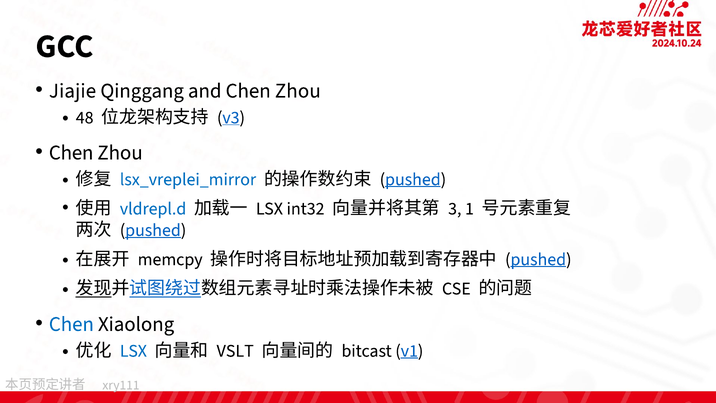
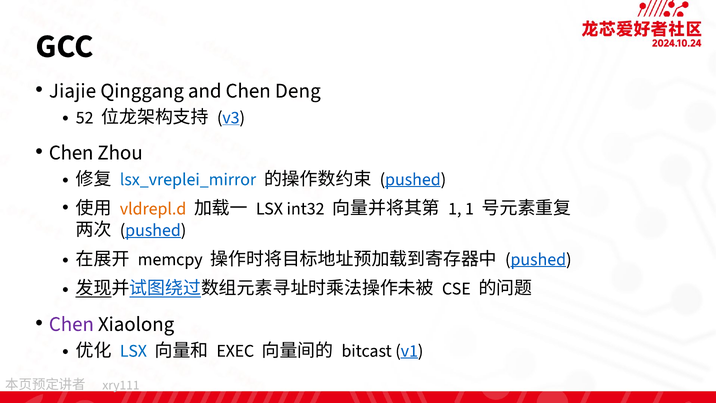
and Chen Zhou: Zhou -> Deng (298, 91)
48: 48 -> 52 (85, 117)
vldrepl.d colour: blue -> orange (153, 208)
3: 3 -> 1 (455, 208)
Chen colour: blue -> purple (71, 324)
VSLT: VSLT -> EXEC (235, 351)
